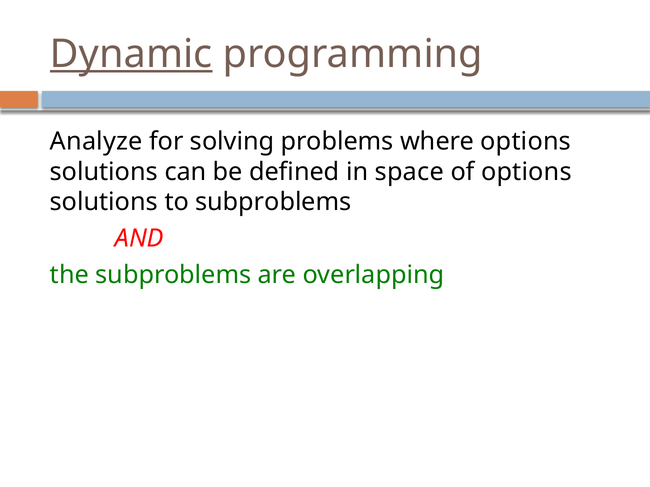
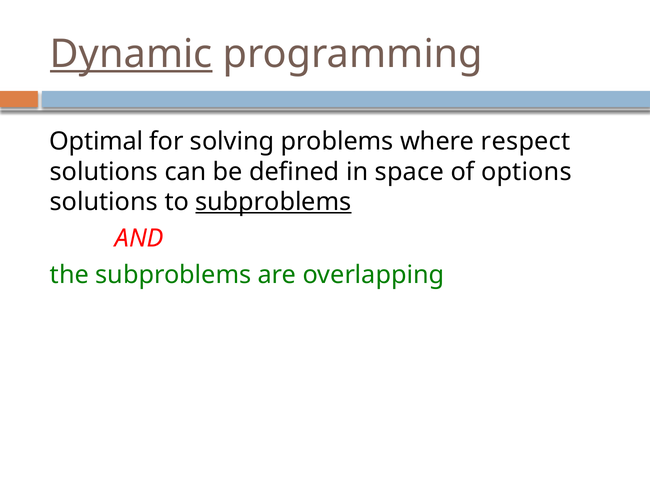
Analyze: Analyze -> Optimal (96, 142)
where options: options -> respect (526, 142)
subproblems underline: none -> present (273, 202)
